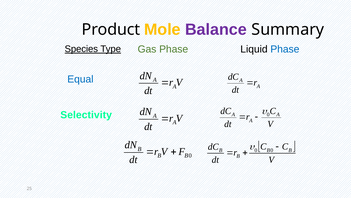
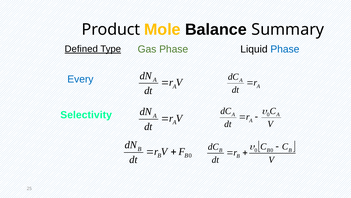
Balance colour: purple -> black (216, 29)
Species: Species -> Defined (81, 49)
Equal: Equal -> Every (80, 79)
